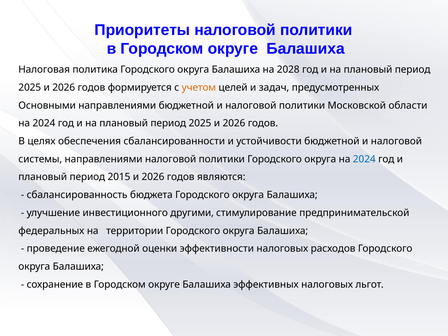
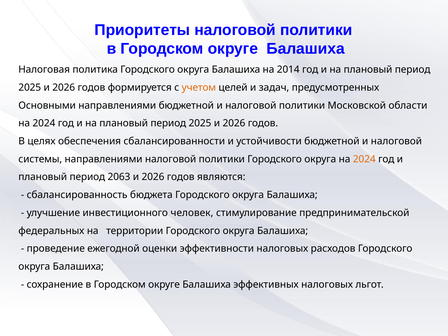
2028: 2028 -> 2014 (288, 70)
2024 colour: blue -> orange (364, 159)
2015: 2015 -> 2063 (119, 177)
другими: другими -> человек (192, 213)
